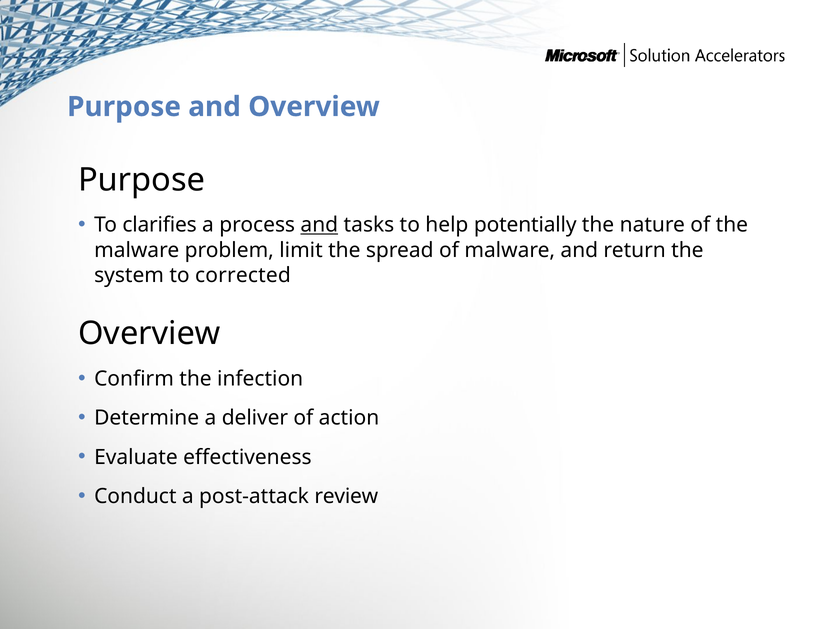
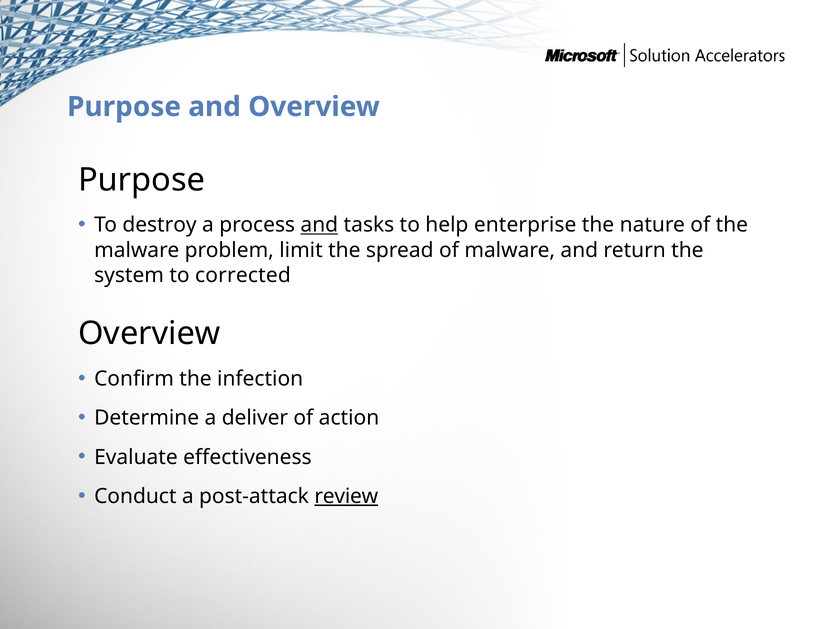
clarifies: clarifies -> destroy (160, 225)
potentially: potentially -> enterprise (525, 225)
review underline: none -> present (346, 496)
